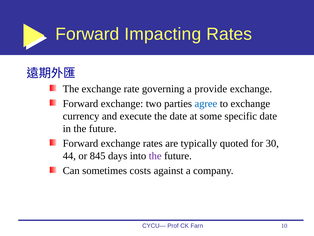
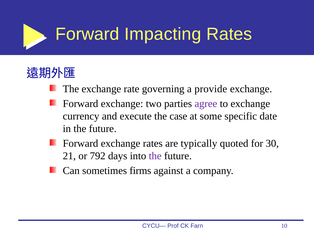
agree colour: blue -> purple (206, 103)
the date: date -> case (178, 116)
44: 44 -> 21 (69, 156)
845: 845 -> 792 (98, 156)
costs: costs -> firms (140, 170)
